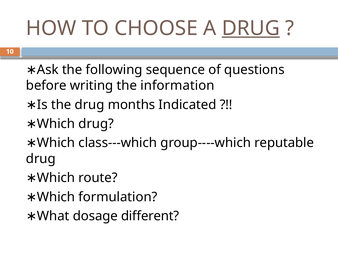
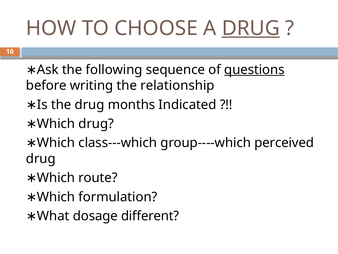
questions underline: none -> present (254, 70)
information: information -> relationship (177, 85)
reputable: reputable -> perceived (284, 143)
